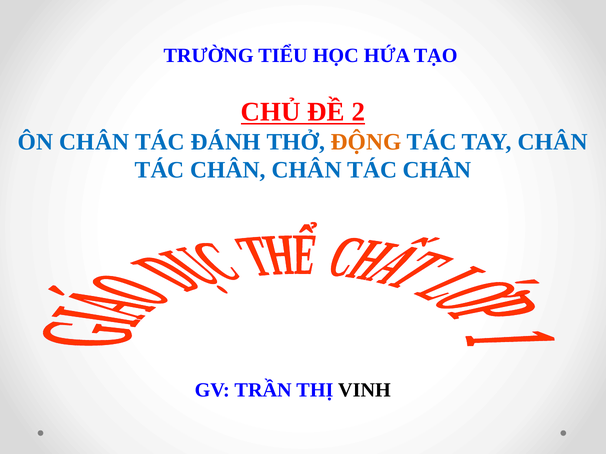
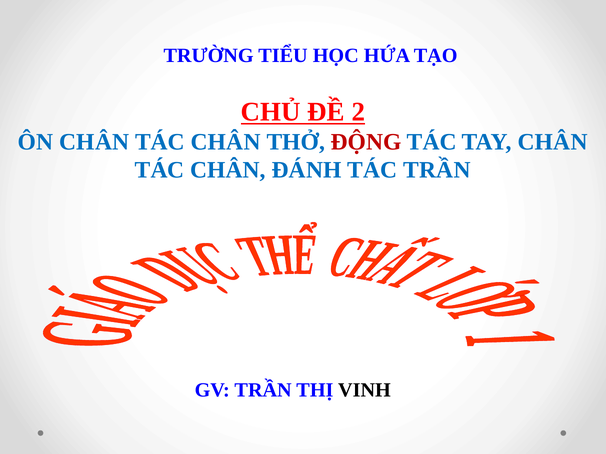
ĐÁNH: ĐÁNH -> CHÂN (226, 142)
ĐỘNG colour: orange -> red (366, 142)
CHÂN CHÂN: CHÂN -> ĐÁNH (307, 170)
CHÂN: CHÂN -> TRẦN (437, 170)
